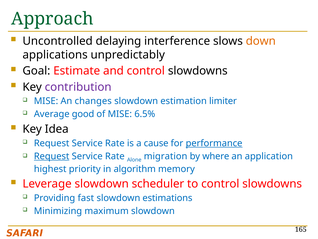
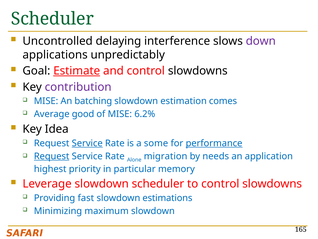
Approach: Approach -> Scheduler (52, 19)
down colour: orange -> purple (261, 41)
Estimate underline: none -> present (77, 71)
changes: changes -> batching (93, 101)
limiter: limiter -> comes (223, 101)
6.5%: 6.5% -> 6.2% (145, 114)
Service underline: none -> present (87, 143)
cause: cause -> some (156, 143)
where: where -> needs (216, 156)
algorithm: algorithm -> particular (135, 169)
